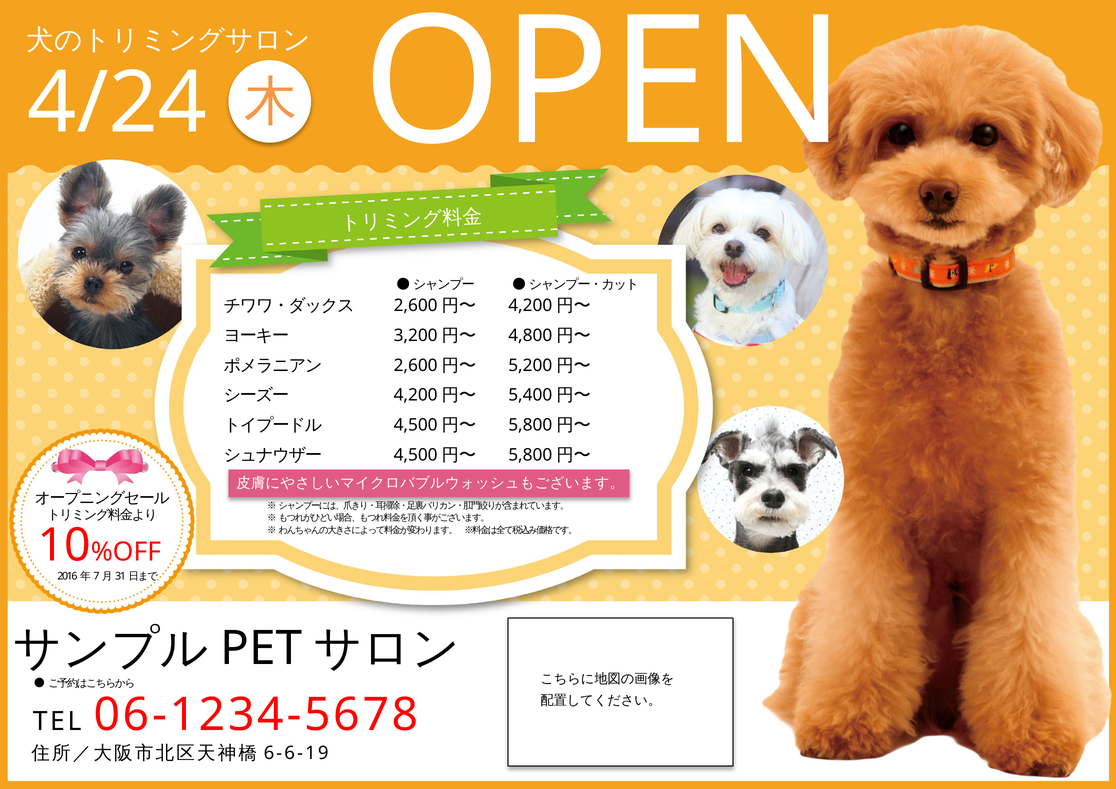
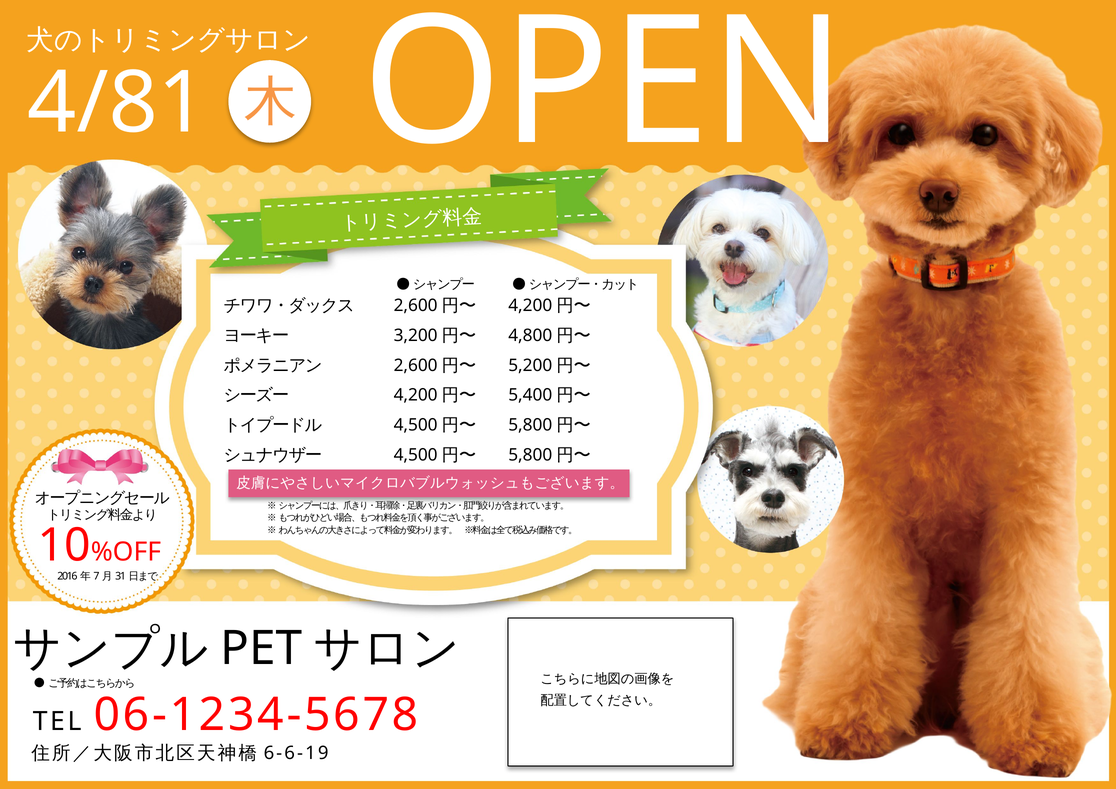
4/24: 4/24 -> 4/81 (117, 103)
